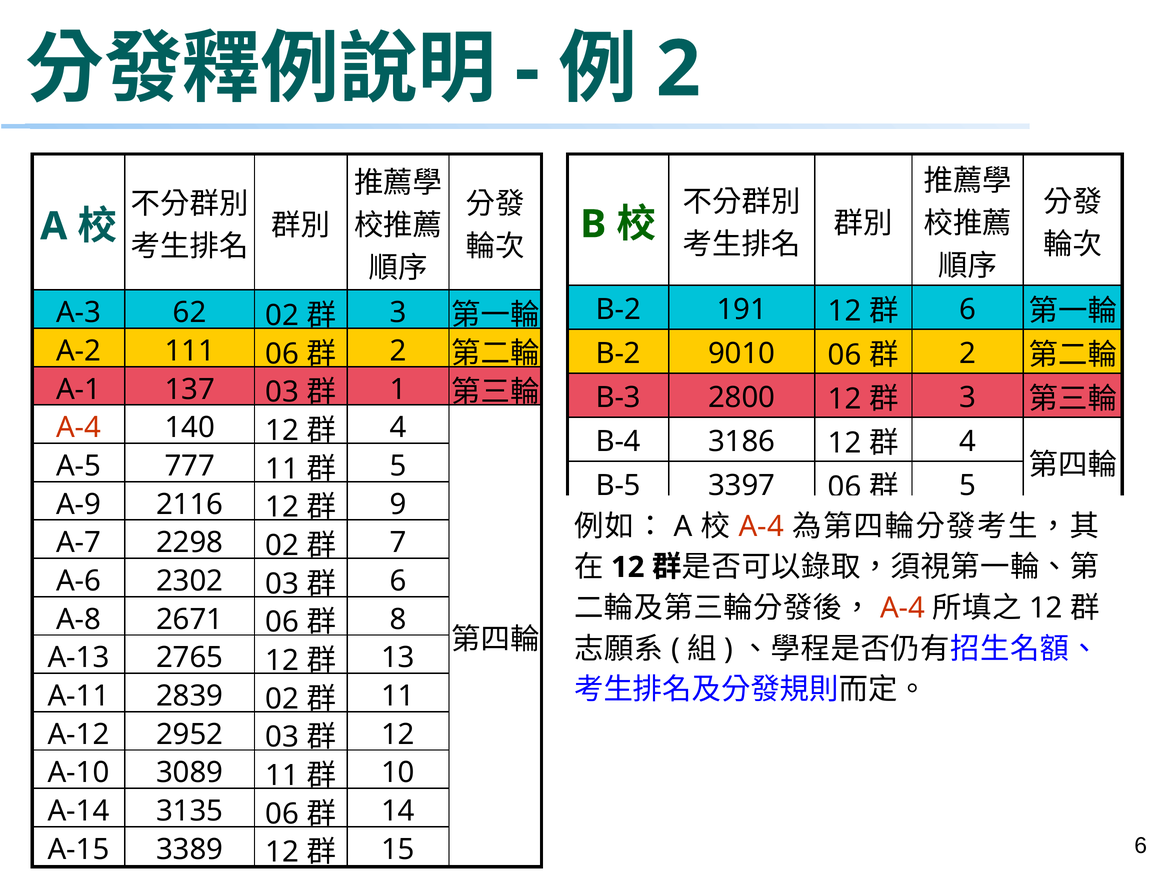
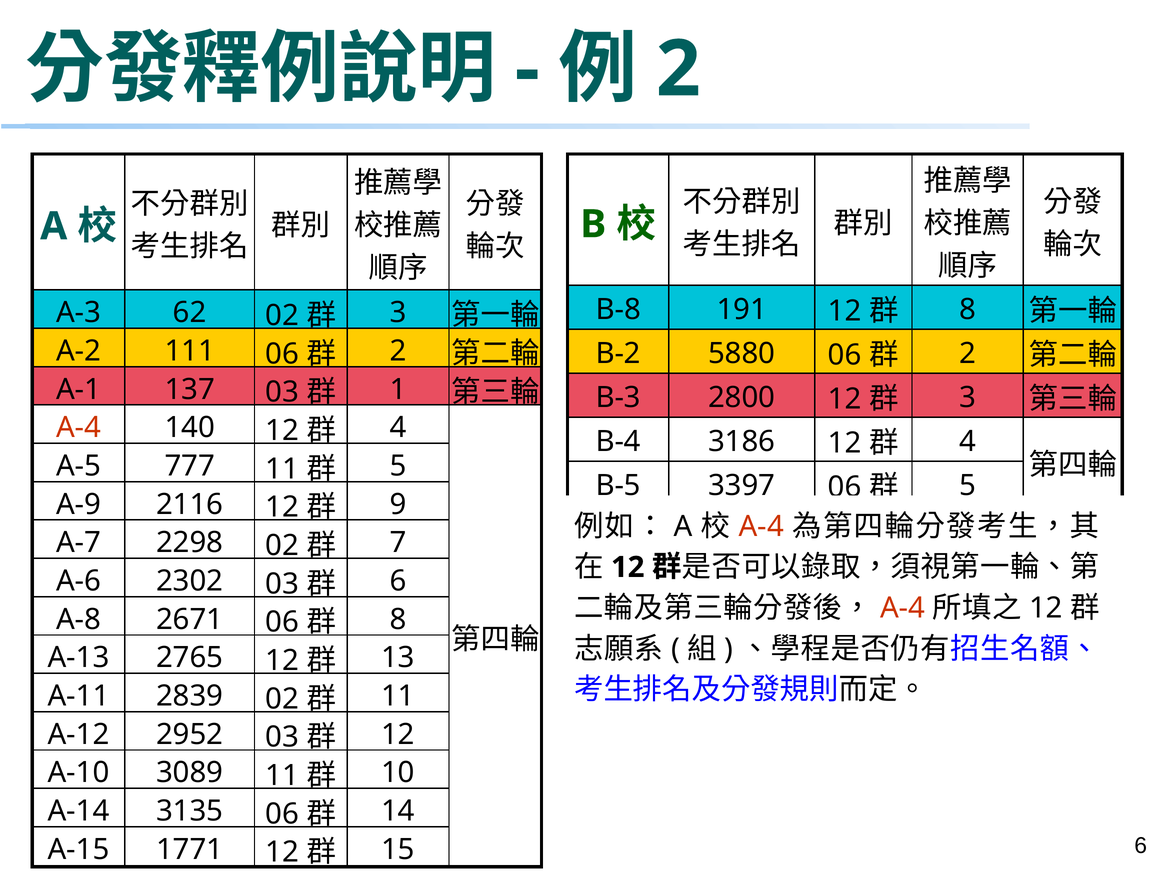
B-2: B-2 -> B-8 (618, 310)
6: 6 -> 8 (968, 310)
9010: 9010 -> 5880 (742, 354)
3389: 3389 -> 1771 (190, 849)
